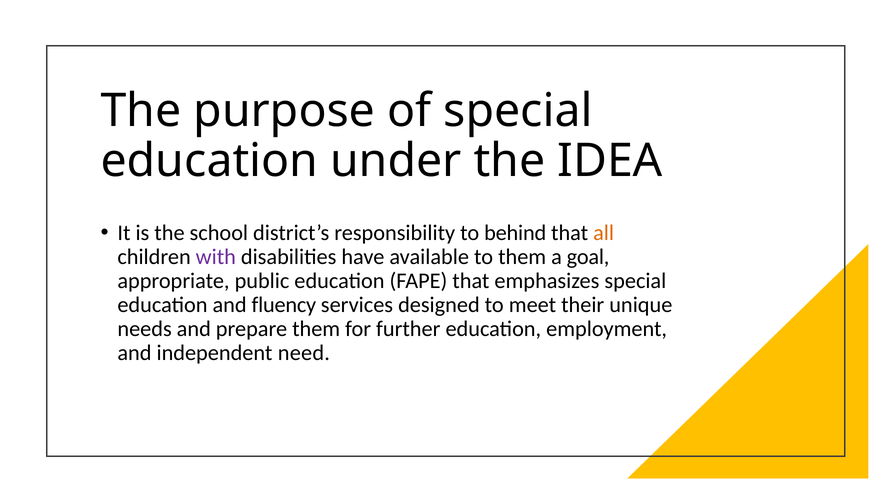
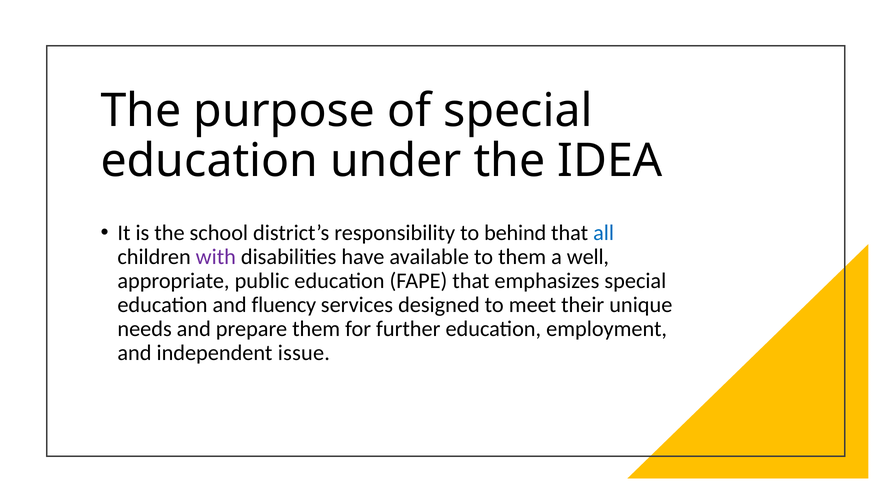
all colour: orange -> blue (604, 233)
goal: goal -> well (588, 257)
need: need -> issue (304, 353)
